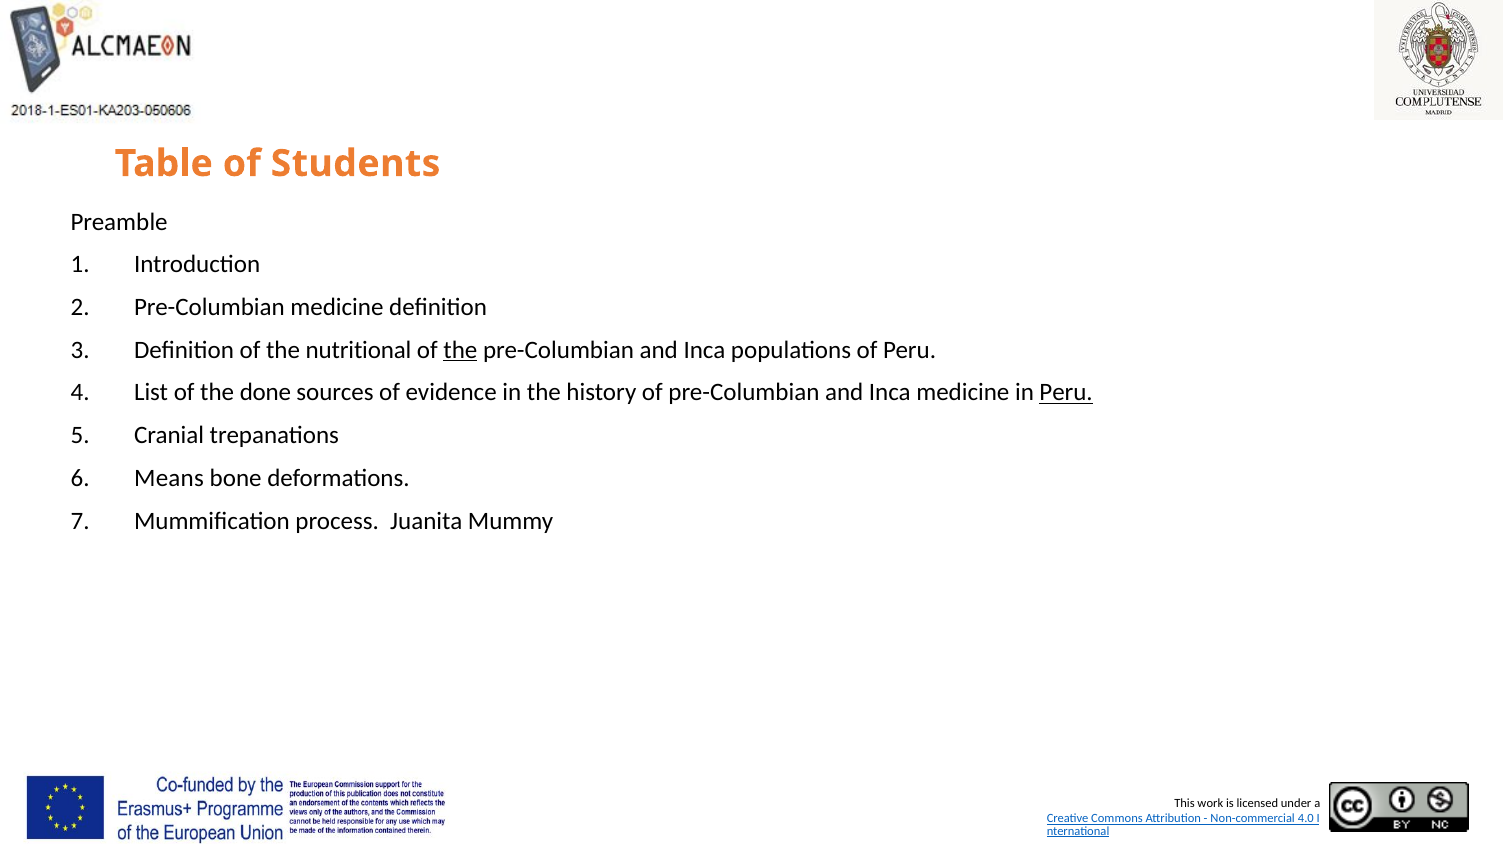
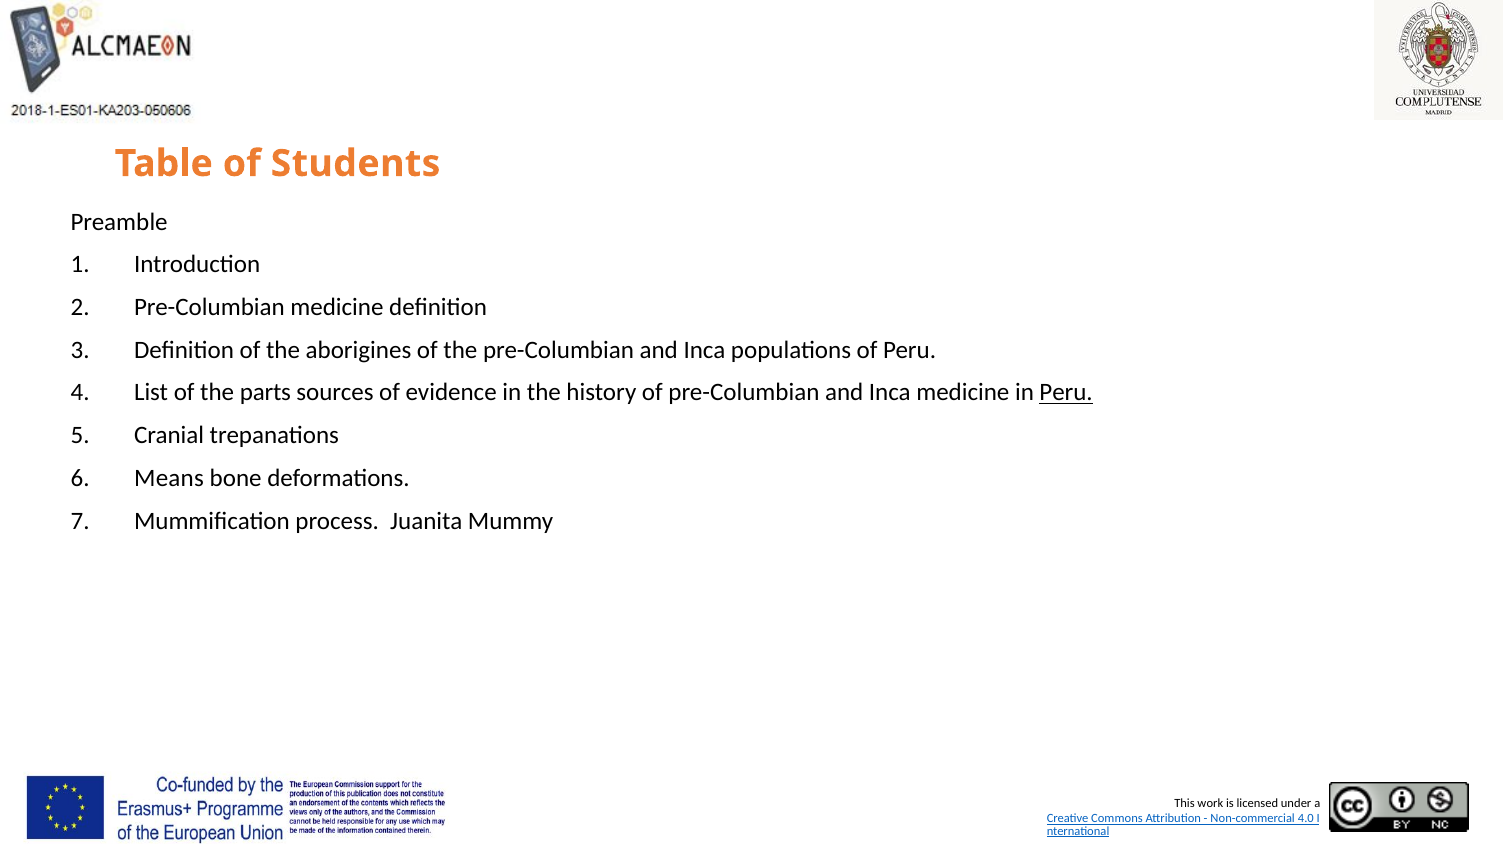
nutritional: nutritional -> aborigines (358, 350)
the underline: present -> none (460, 350)
done: done -> parts (265, 393)
